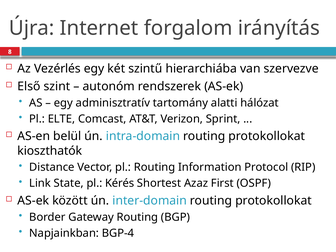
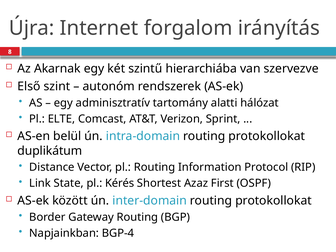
Vezérlés: Vezérlés -> Akarnak (57, 69)
kioszthatók: kioszthatók -> duplikátum (50, 151)
